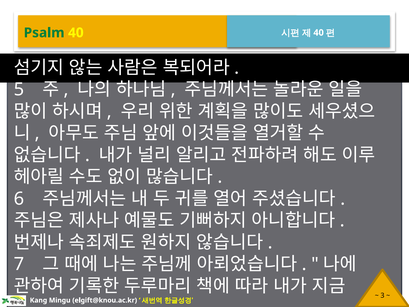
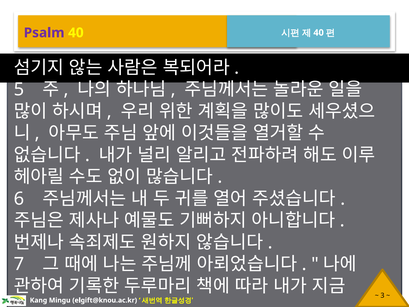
Psalm colour: green -> purple (44, 33)
